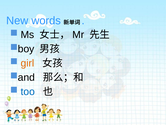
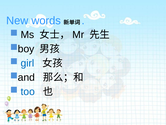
girl colour: orange -> blue (27, 63)
